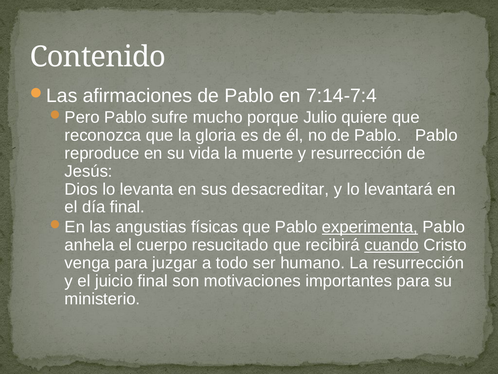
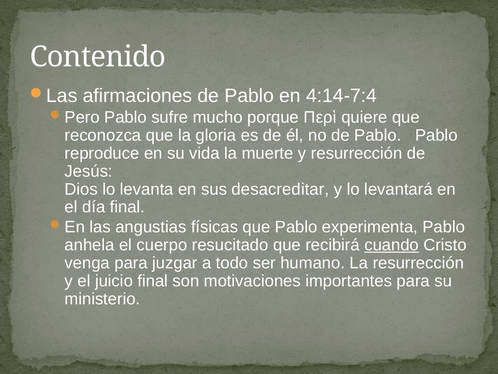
7:14-7:4: 7:14-7:4 -> 4:14-7:4 (342, 96)
Julio: Julio -> Περὶ (320, 117)
experimenta underline: present -> none (370, 227)
